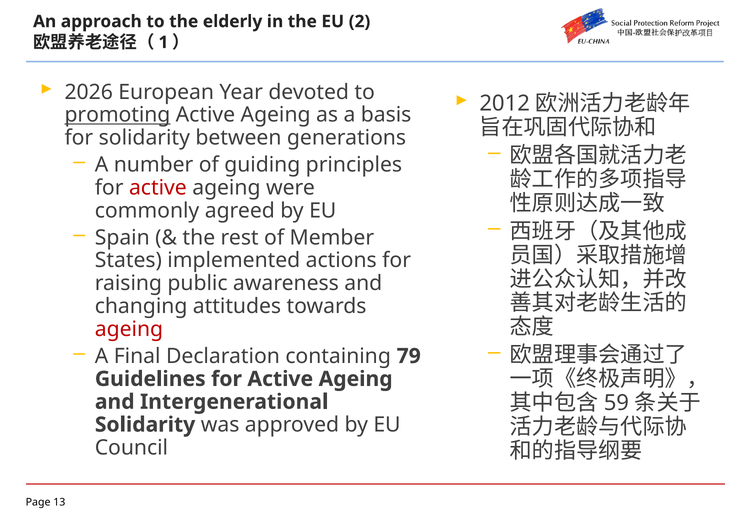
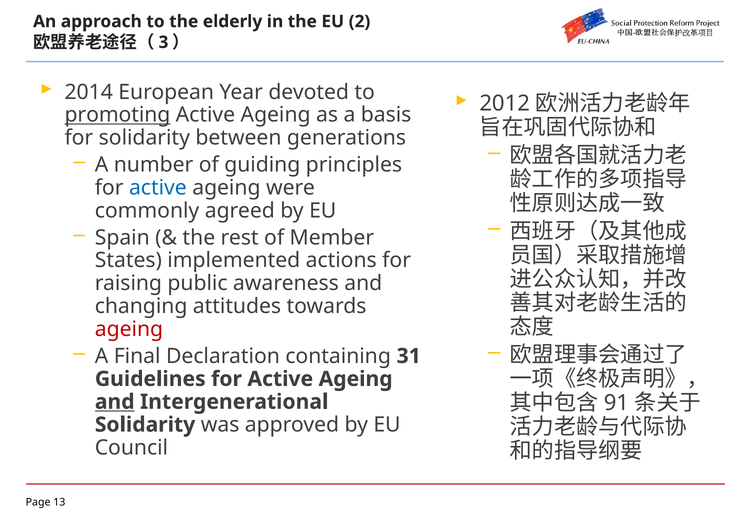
1: 1 -> 3 (163, 42)
2026: 2026 -> 2014 (89, 92)
active colour: red -> blue (158, 188)
79: 79 -> 31 (409, 356)
59: 59 -> 91 (616, 403)
and underline: none -> present (115, 402)
